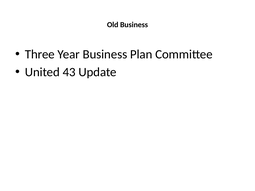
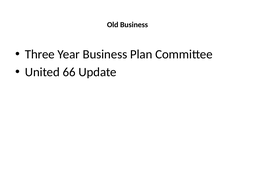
43: 43 -> 66 (69, 72)
